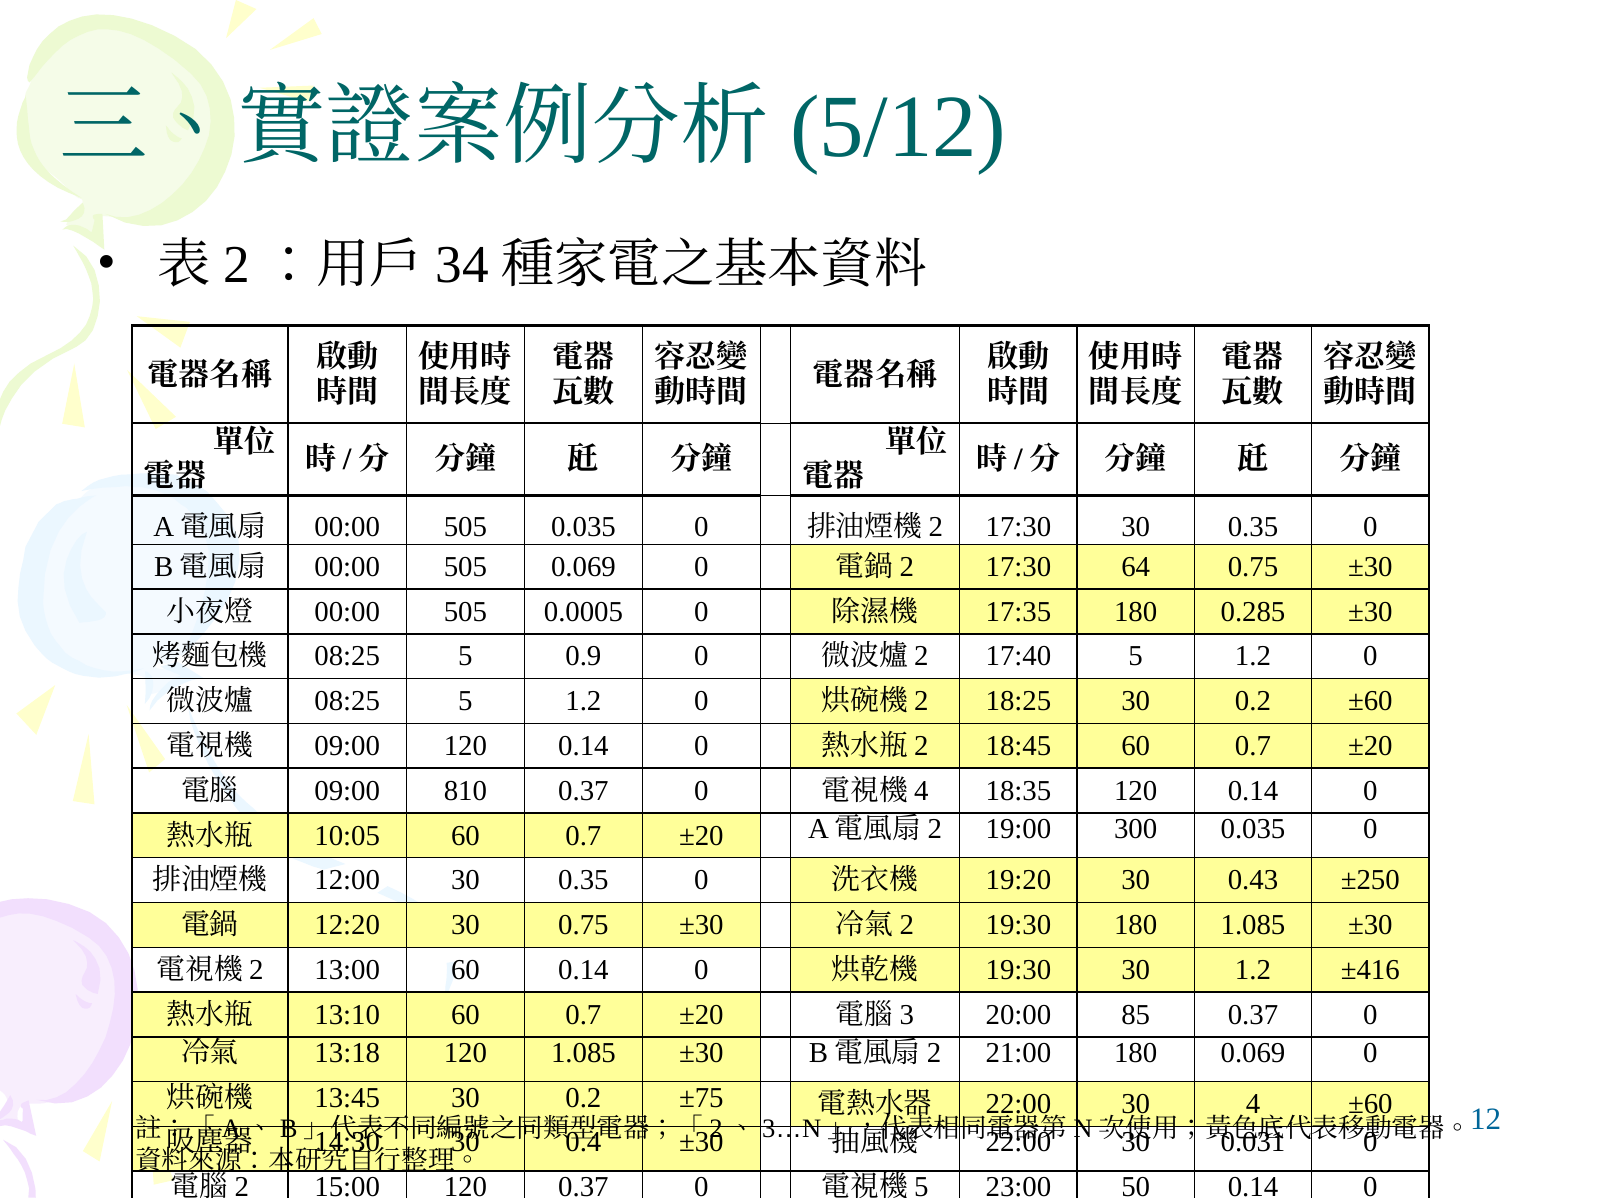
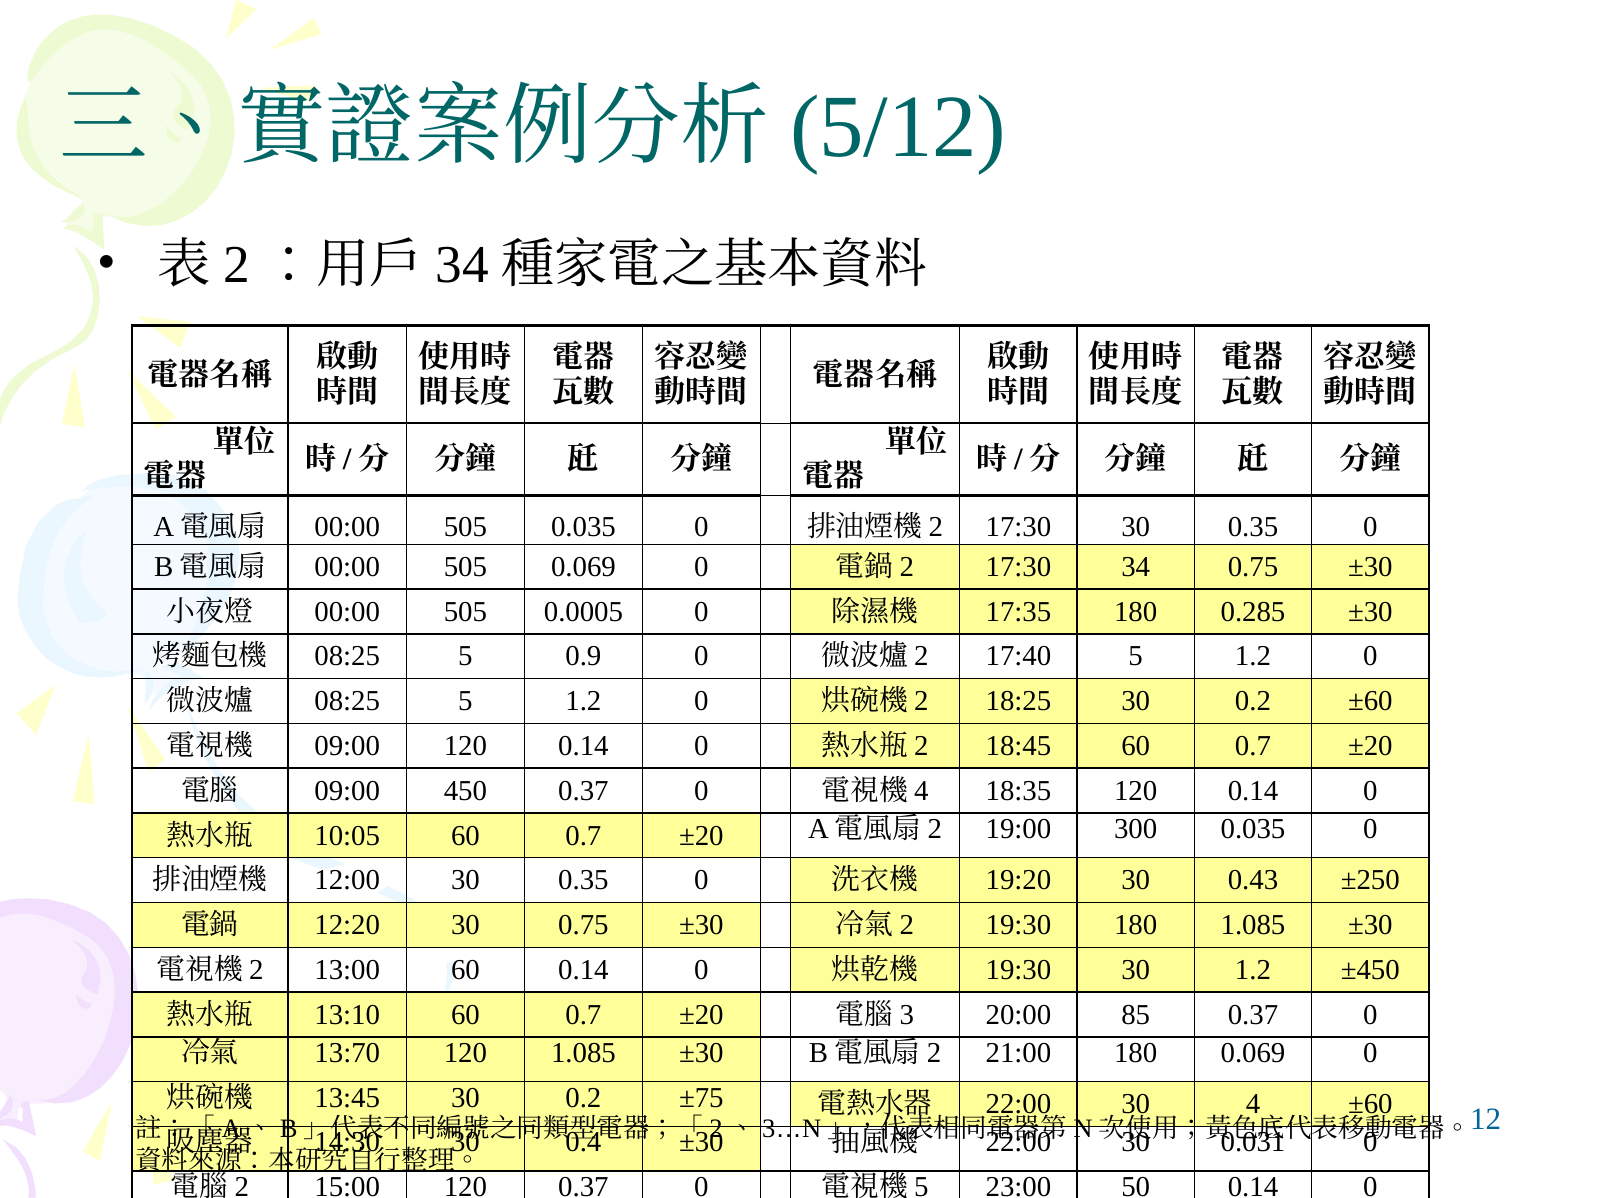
64: 64 -> 34 (1136, 567)
810: 810 -> 450 (465, 791)
±416: ±416 -> ±450 (1370, 970)
13:18: 13:18 -> 13:70 (347, 1053)
